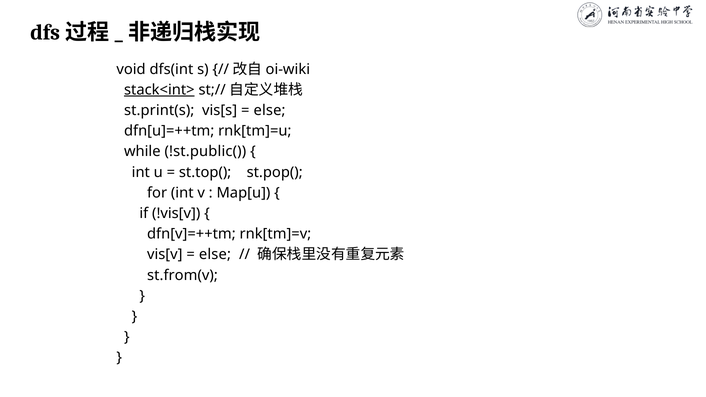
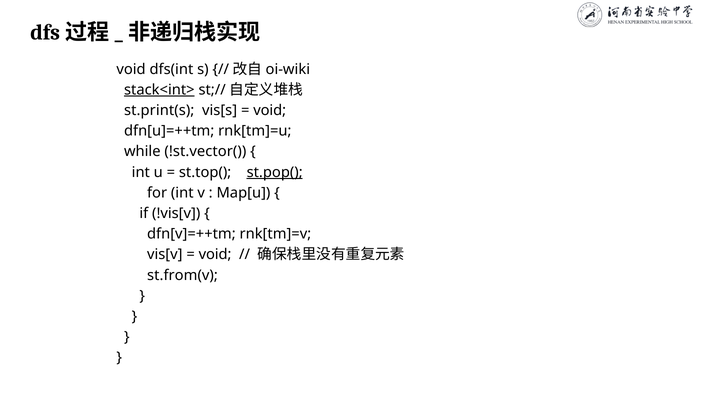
else: else -> void (270, 110)
!st.public(: !st.public( -> !st.vector( (205, 152)
st.pop( underline: none -> present (275, 172)
else: else -> void (215, 255)
